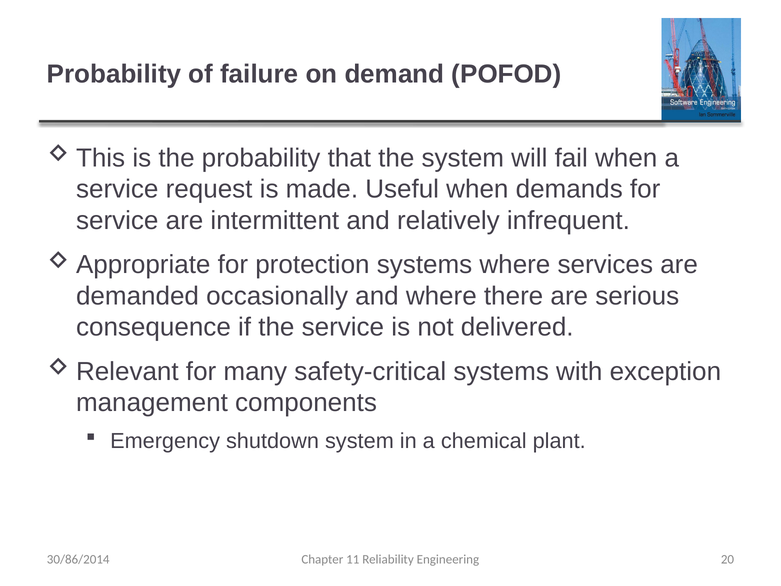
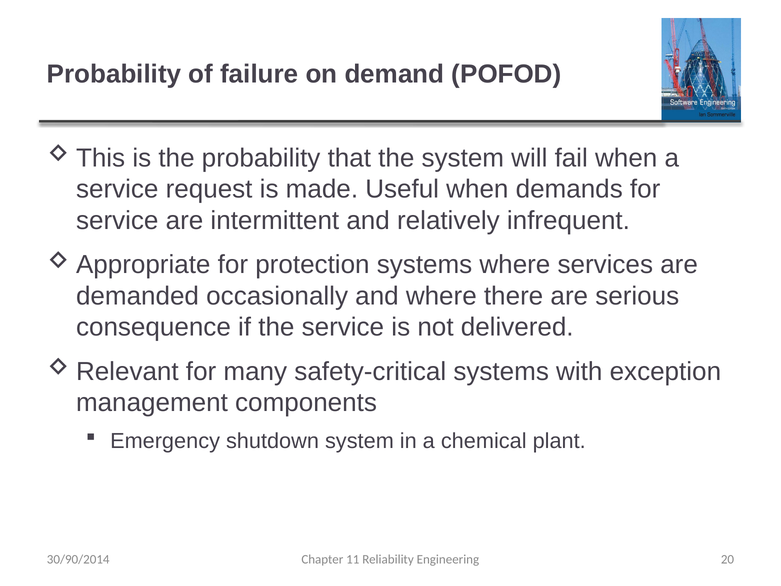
30/86/2014: 30/86/2014 -> 30/90/2014 (78, 559)
